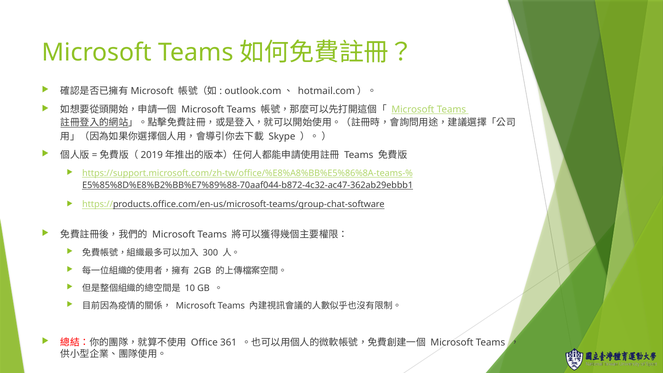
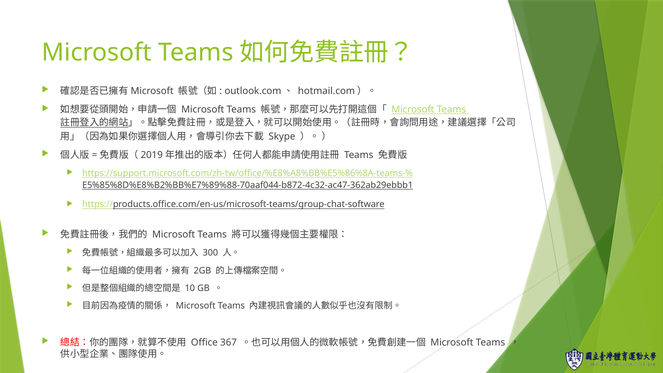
361: 361 -> 367 (229, 343)
